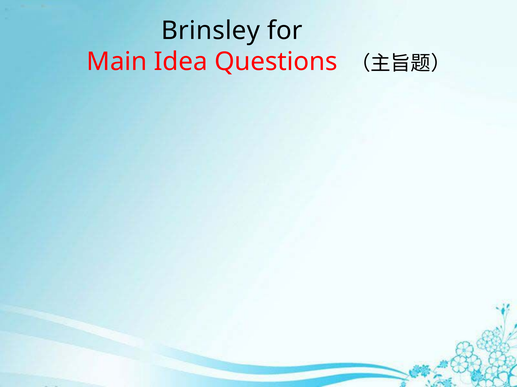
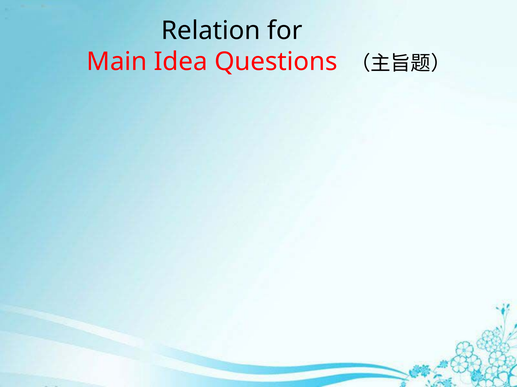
Brinsley: Brinsley -> Relation (211, 31)
